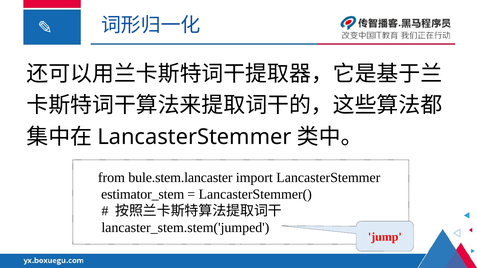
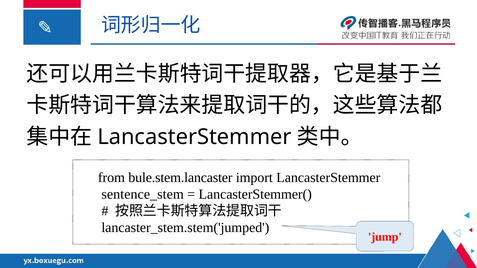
estimator_stem: estimator_stem -> sentence_stem (143, 195)
